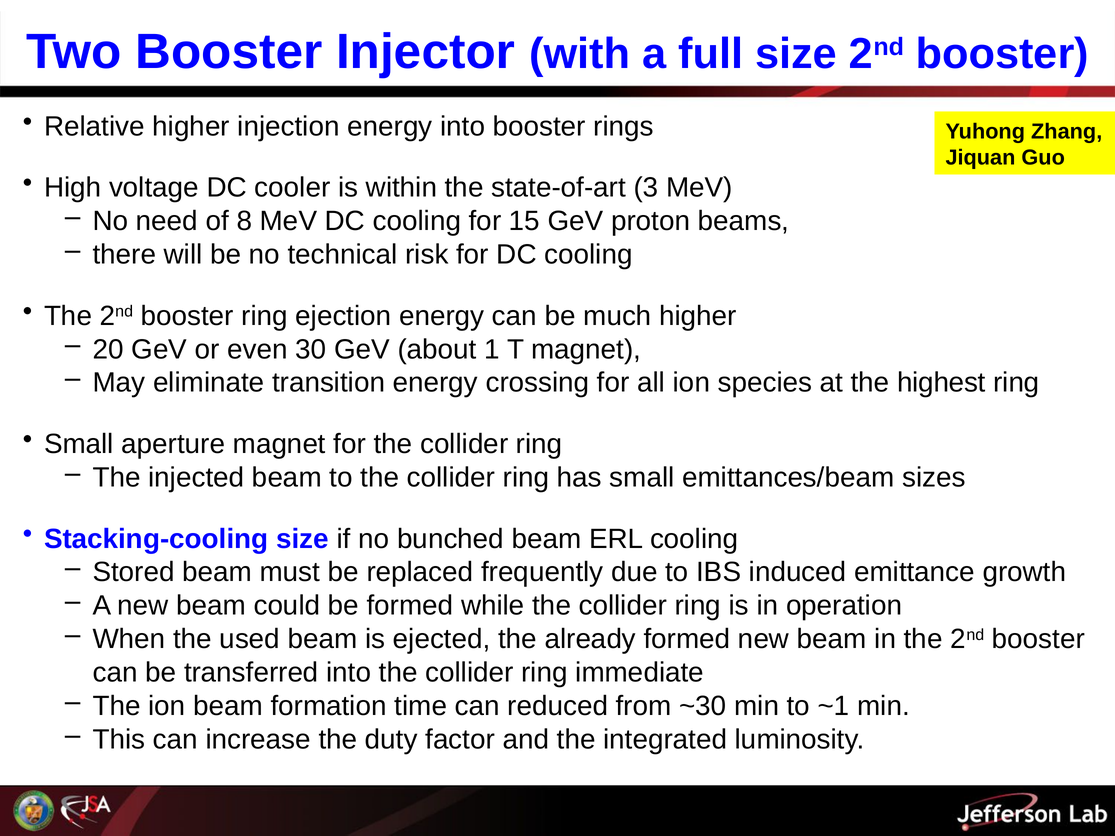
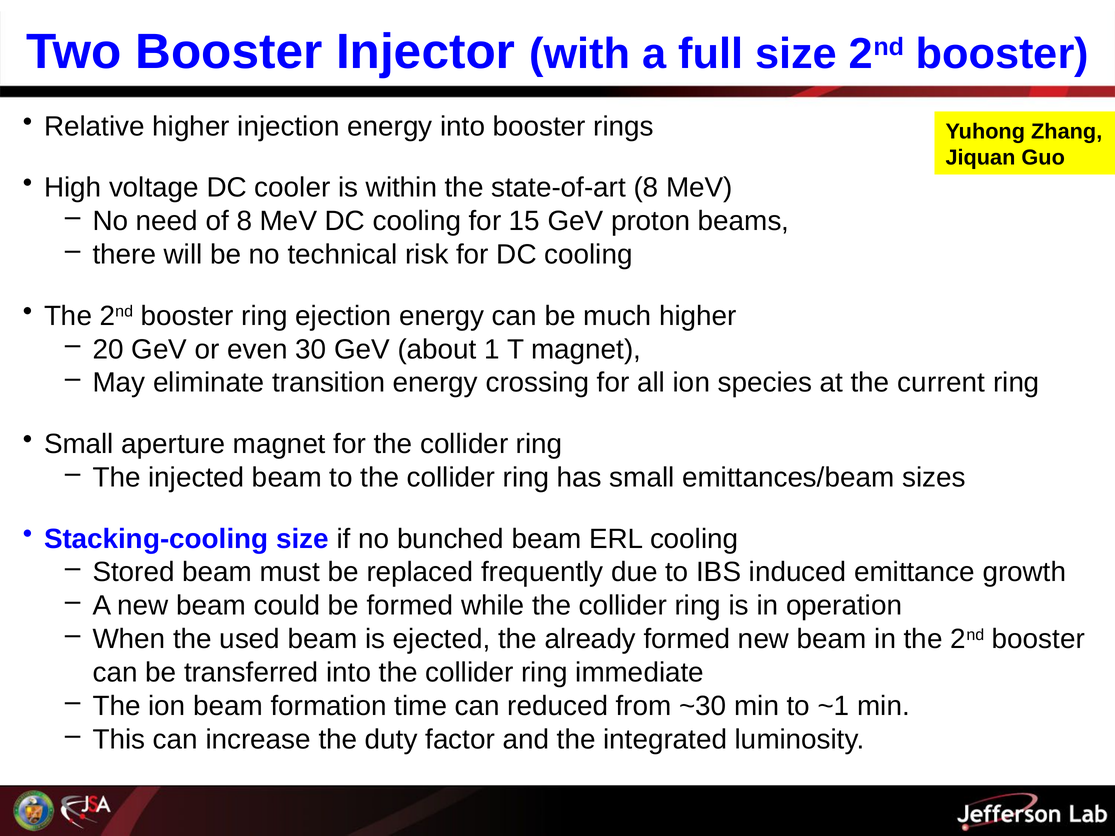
state-of-art 3: 3 -> 8 (646, 188)
highest: highest -> current (941, 383)
